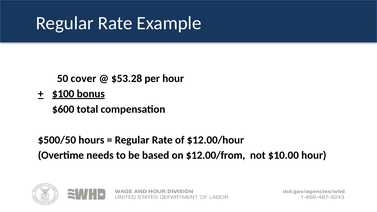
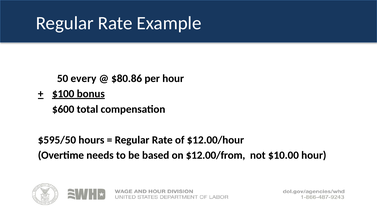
cover: cover -> every (83, 78)
$53.28: $53.28 -> $80.86 (127, 78)
$500/50: $500/50 -> $595/50 (57, 140)
